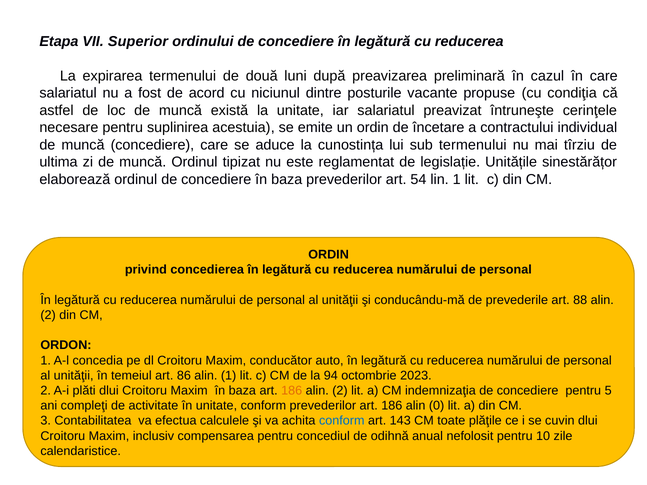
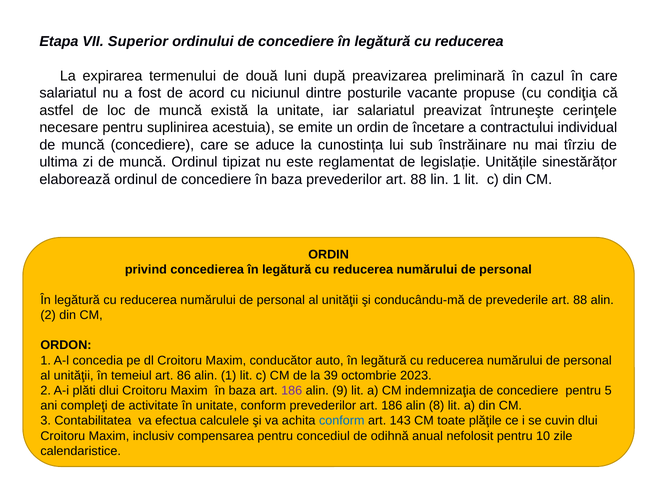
sub termenului: termenului -> înstrăinare (473, 145)
prevederilor art 54: 54 -> 88 (418, 179)
94: 94 -> 39 (331, 376)
186 colour: orange -> purple (292, 391)
2: 2 -> 9 (340, 391)
0: 0 -> 8 (437, 406)
